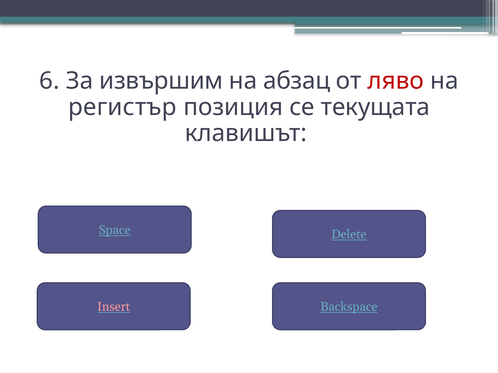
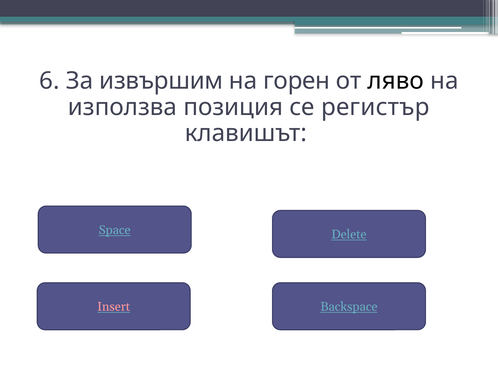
абзац: абзац -> горен (297, 81)
ляво colour: red -> black (396, 81)
регистър: регистър -> използва (122, 107)
текущата: текущата -> регистър (375, 107)
